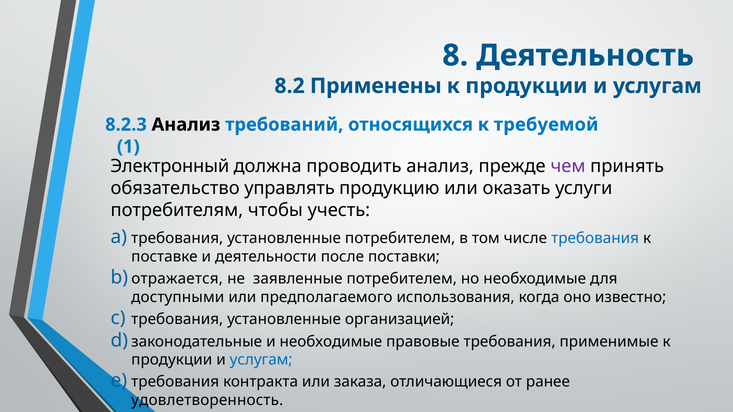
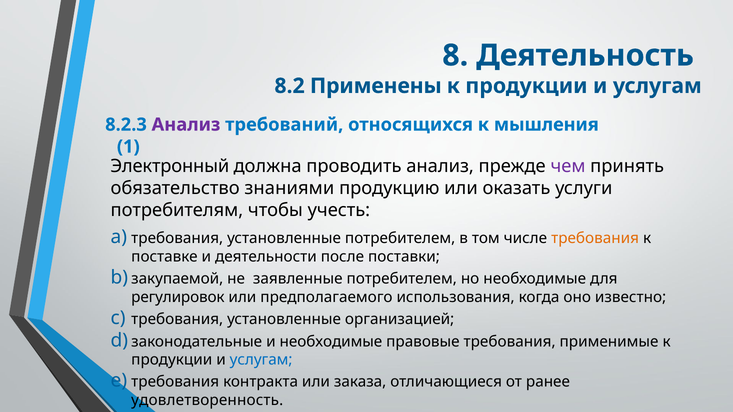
Анализ colour: black -> purple (186, 125)
требуемой: требуемой -> мышления (546, 125)
управлять: управлять -> знаниями (289, 188)
требования colour: blue -> orange (595, 239)
отражается: отражается -> закупаемой (177, 279)
доступными: доступными -> регулировок (178, 297)
